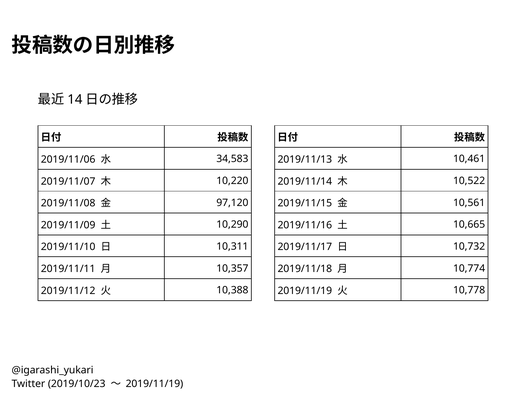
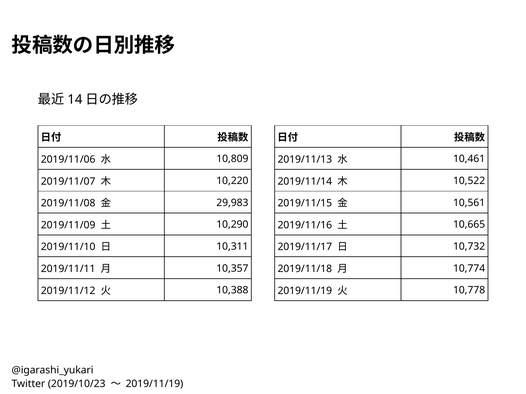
34,583: 34,583 -> 10,809 (232, 159)
97,120: 97,120 -> 29,983 (232, 203)
